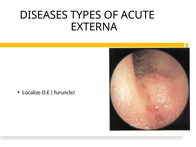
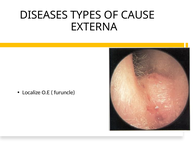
ACUTE: ACUTE -> CAUSE (138, 15)
